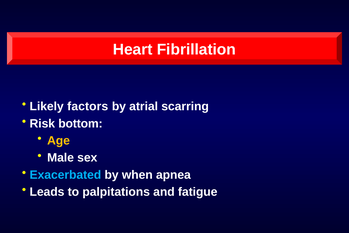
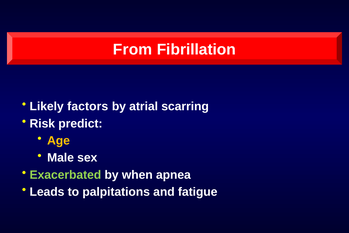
Heart: Heart -> From (133, 49)
bottom: bottom -> predict (80, 123)
Exacerbated colour: light blue -> light green (65, 175)
